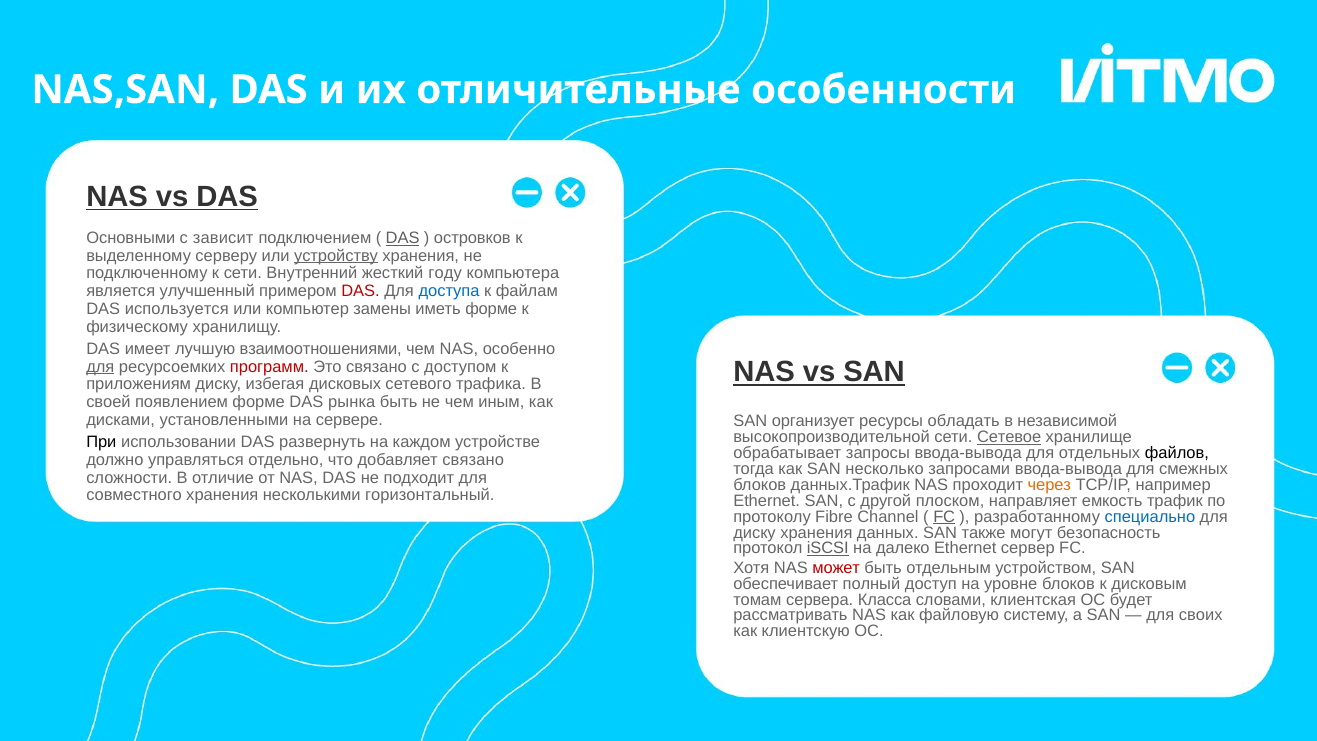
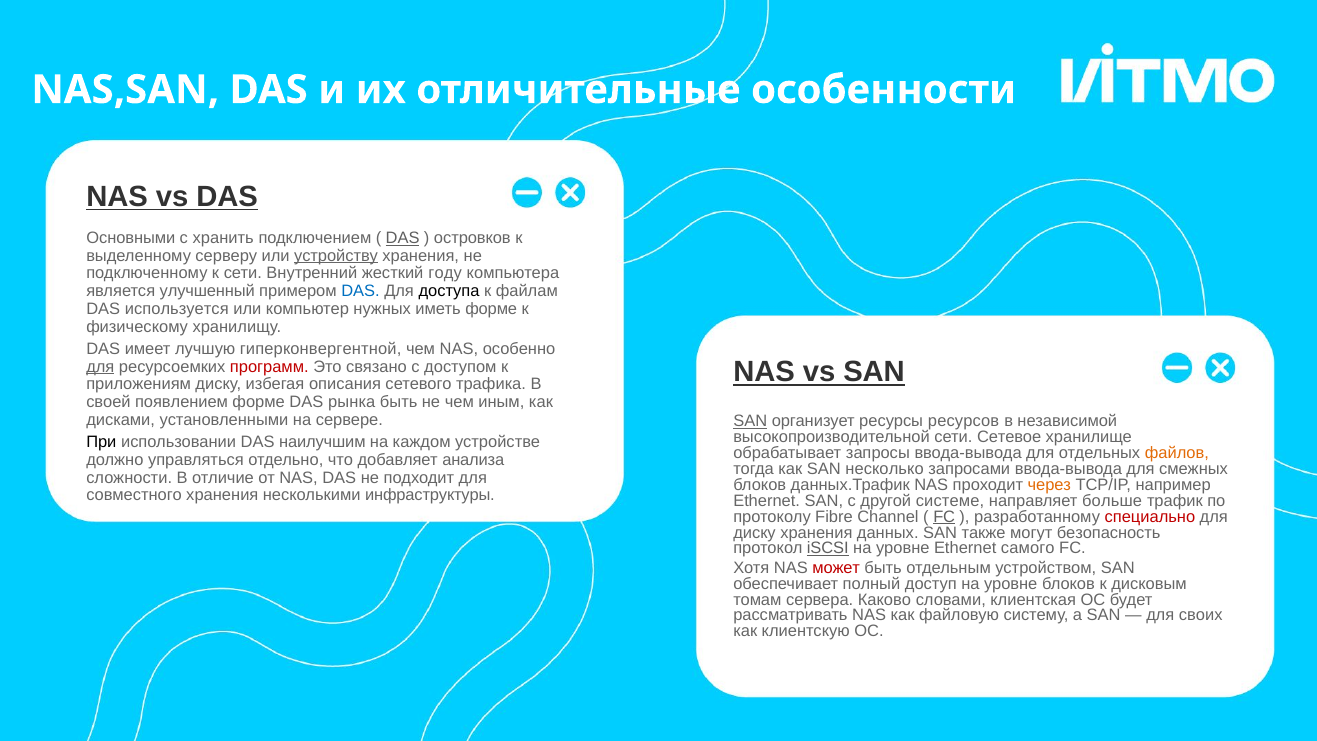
зависит: зависит -> хранить (223, 238)
DAS colour: red -> blue (360, 291)
доступа colour: blue -> black (449, 291)
замены: замены -> нужных (382, 309)
взаимоотношениями: взаимоотношениями -> гиперконвергентной (321, 349)
дисковых: дисковых -> описания (345, 384)
SAN underline: none -> present (750, 421)
обладать: обладать -> ресурсов (964, 421)
Сетевое underline: present -> none (1009, 437)
развернуть: развернуть -> наилучшим (322, 442)
файлов colour: black -> orange (1177, 453)
добавляет связано: связано -> анализа (473, 460)
горизонтальный: горизонтальный -> инфраструктуры (430, 495)
плоском: плоском -> системе (950, 501)
емкость: емкость -> больше (1112, 501)
специально colour: blue -> red (1150, 517)
iSCSI на далеко: далеко -> уровне (903, 548)
сервер: сервер -> самого (1028, 548)
Класса: Класса -> Каково (885, 599)
